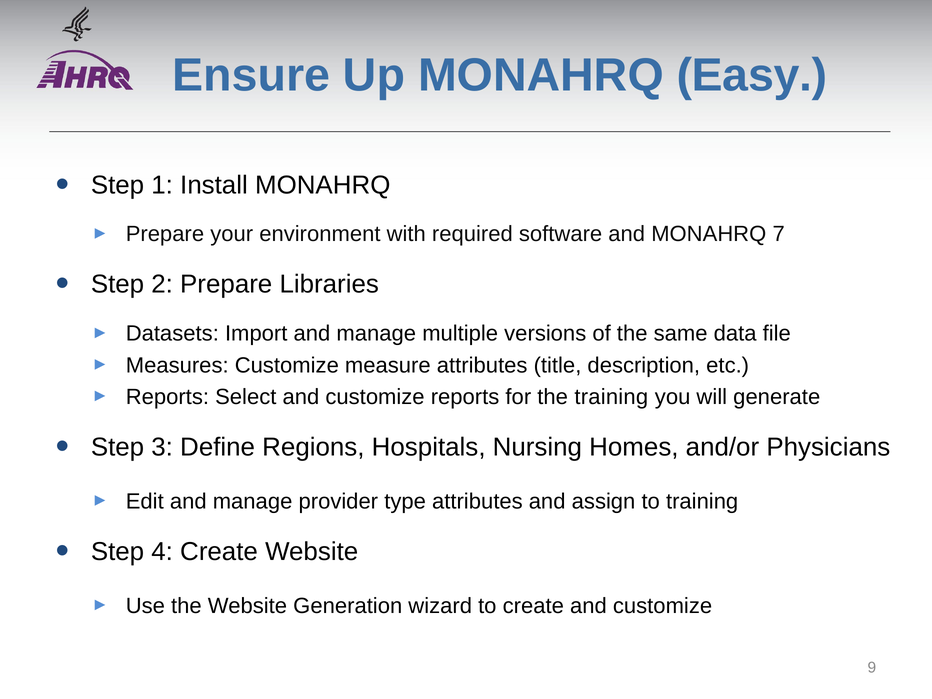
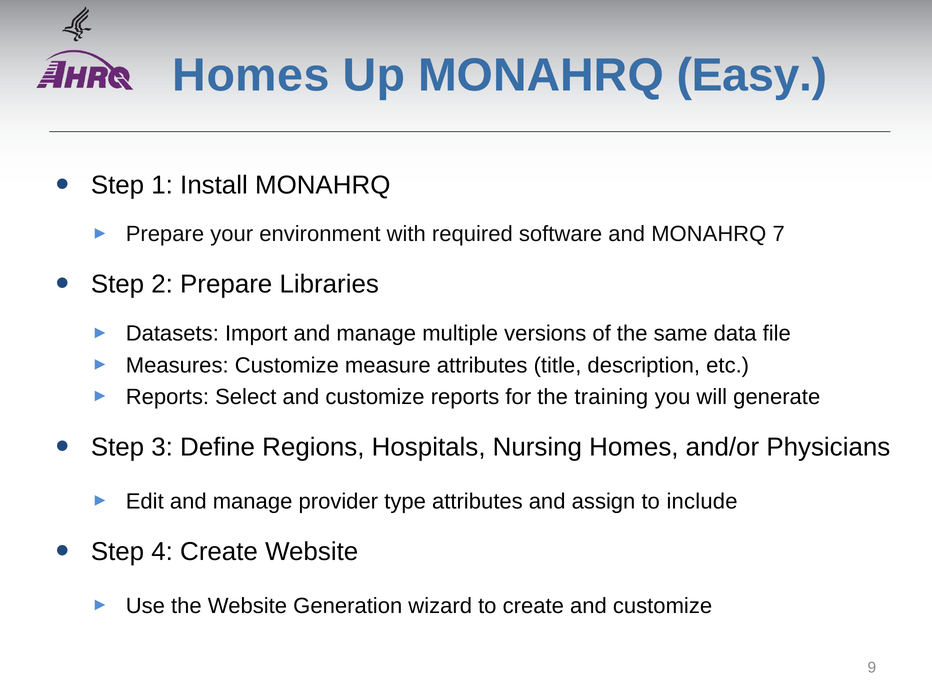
Ensure: Ensure -> Homes (251, 75)
to training: training -> include (702, 501)
